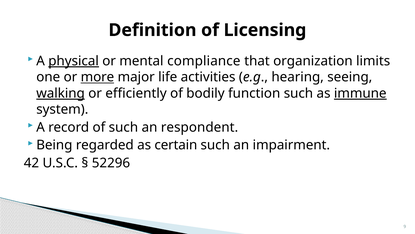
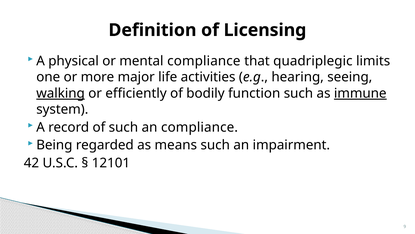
physical underline: present -> none (74, 61)
organization: organization -> quadriplegic (313, 61)
more underline: present -> none (97, 77)
an respondent: respondent -> compliance (200, 127)
certain: certain -> means (176, 145)
52296: 52296 -> 12101 (111, 163)
